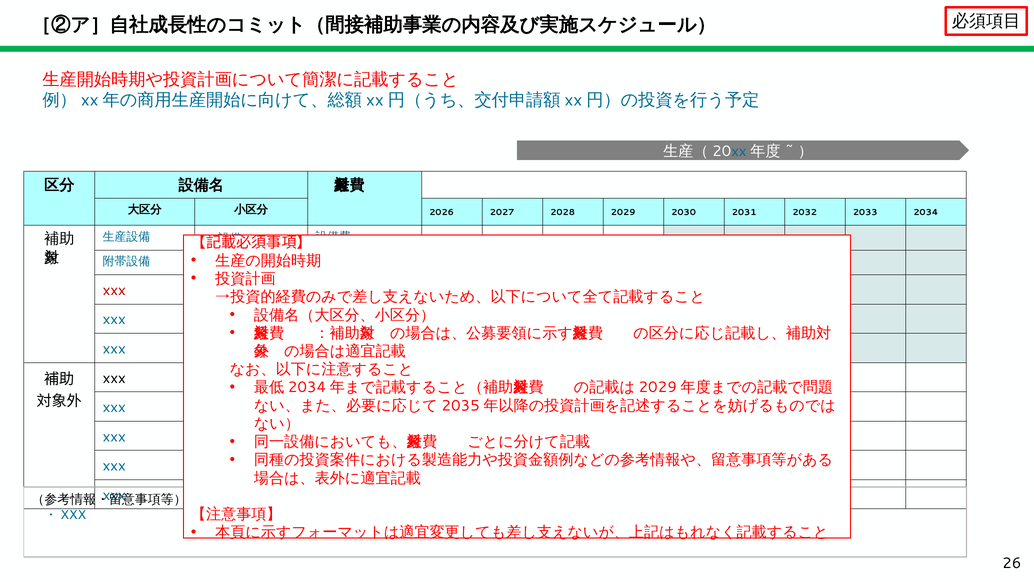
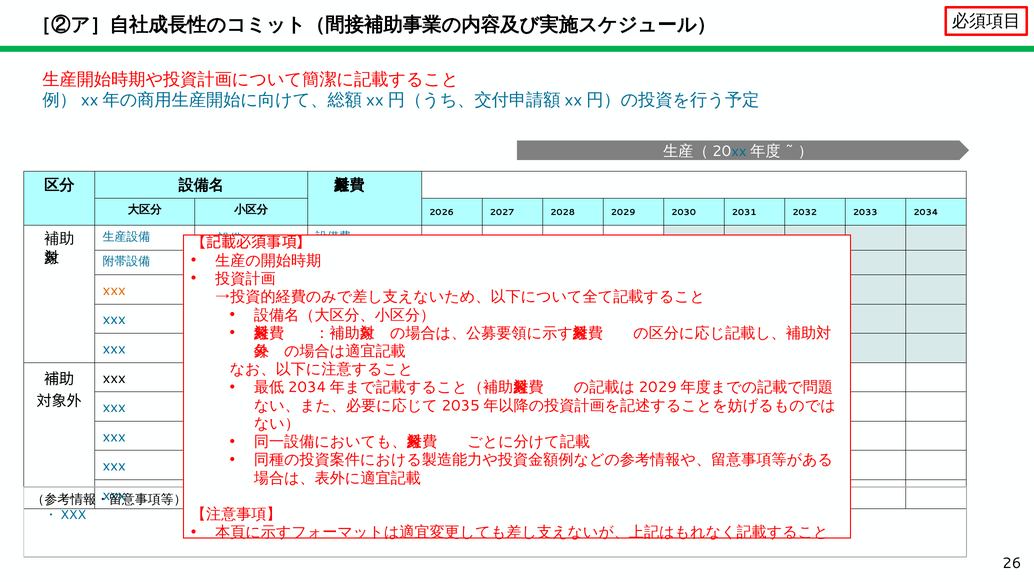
xxx colour: red -> orange (114, 290)
